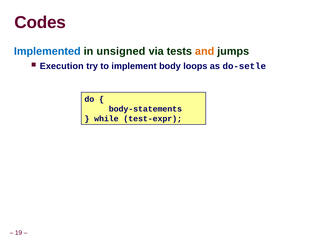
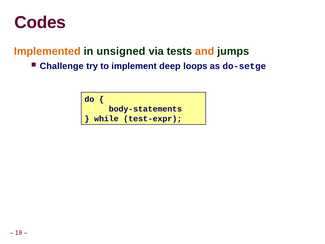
Implemented colour: blue -> orange (47, 51)
Execution: Execution -> Challenge (62, 66)
body: body -> deep (170, 66)
do-setle: do-setle -> do-setge (244, 66)
